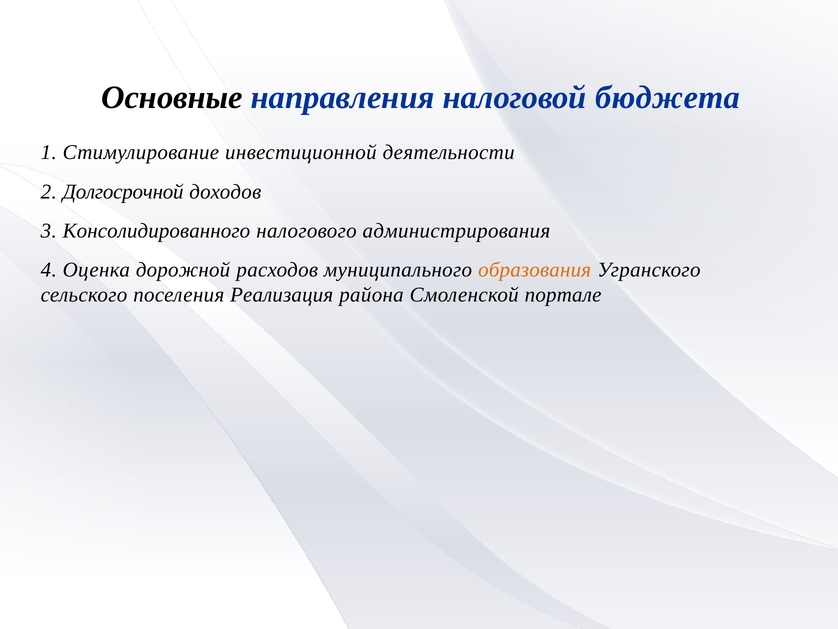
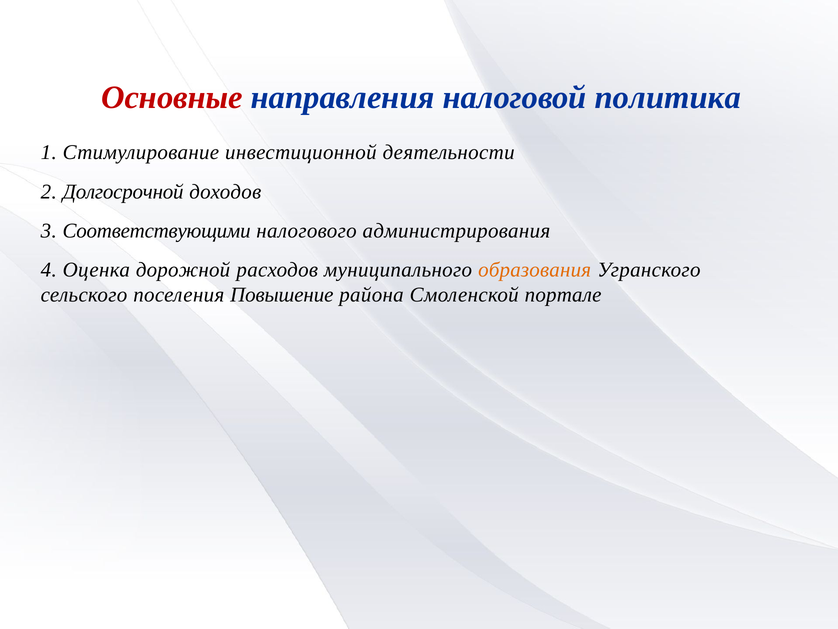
Основные colour: black -> red (172, 97)
бюджета: бюджета -> политика (668, 97)
Консолидированного: Консолидированного -> Соответствующими (157, 231)
Реализация: Реализация -> Повышение (282, 295)
